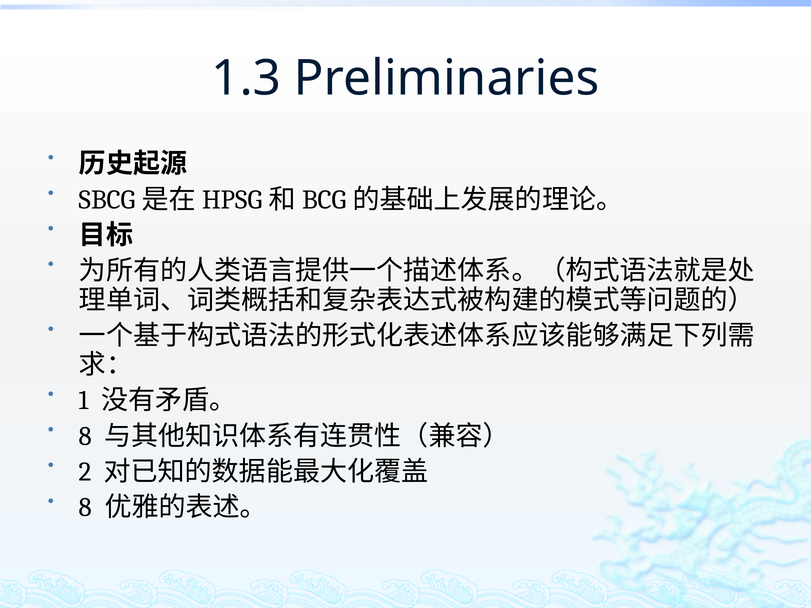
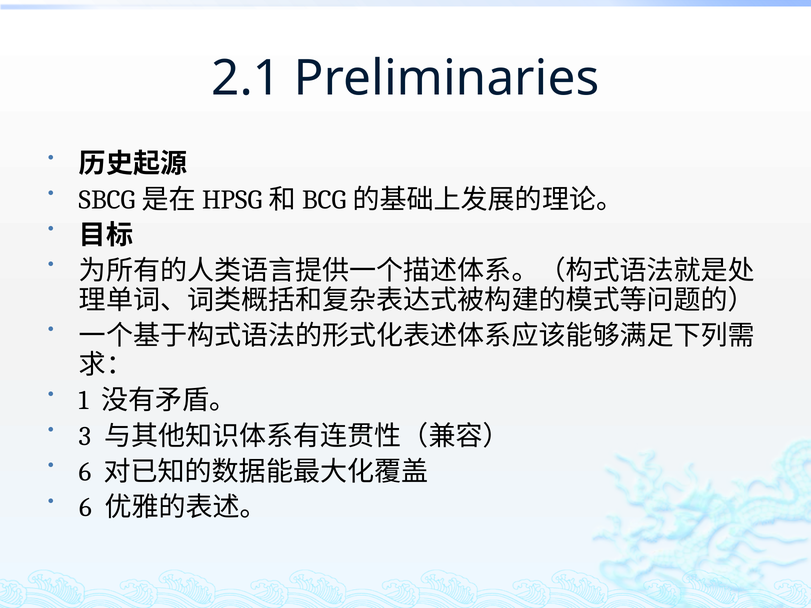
1.3: 1.3 -> 2.1 (246, 79)
8: 8 -> 3 (85, 436)
2: 2 -> 6 (85, 472)
8: 8 -> 6 (85, 508)
